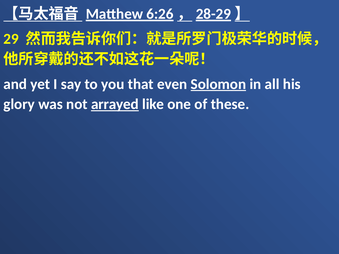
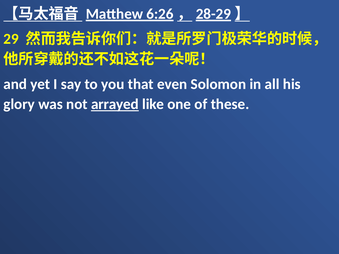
Solomon underline: present -> none (218, 84)
